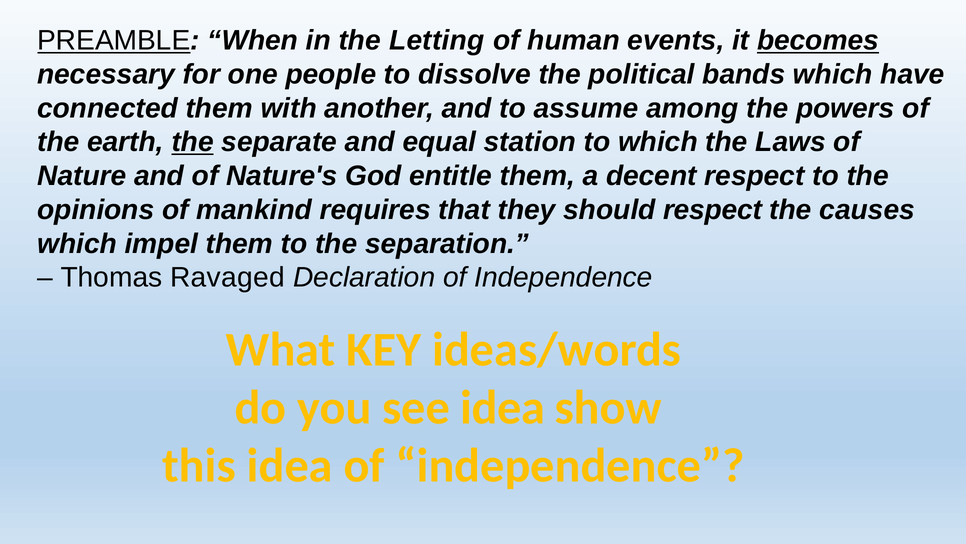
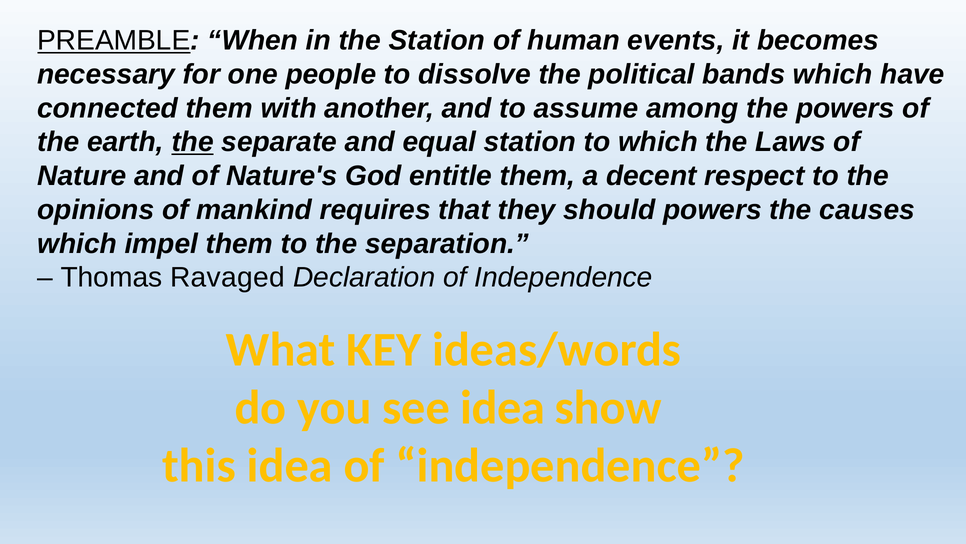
the Letting: Letting -> Station (437, 41)
becomes underline: present -> none (818, 41)
should respect: respect -> powers (712, 210)
